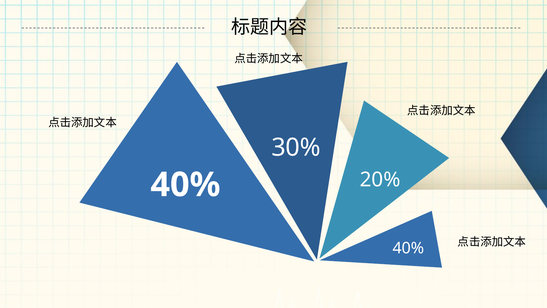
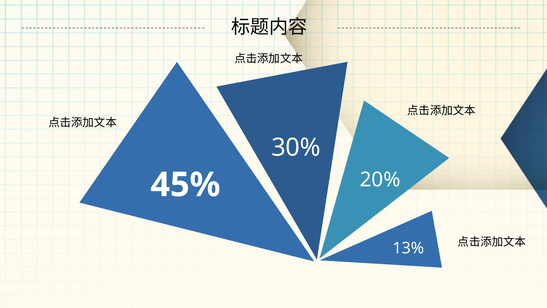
40%: 40% -> 45% (185, 185)
40%: 40% -> 13% (408, 248)
